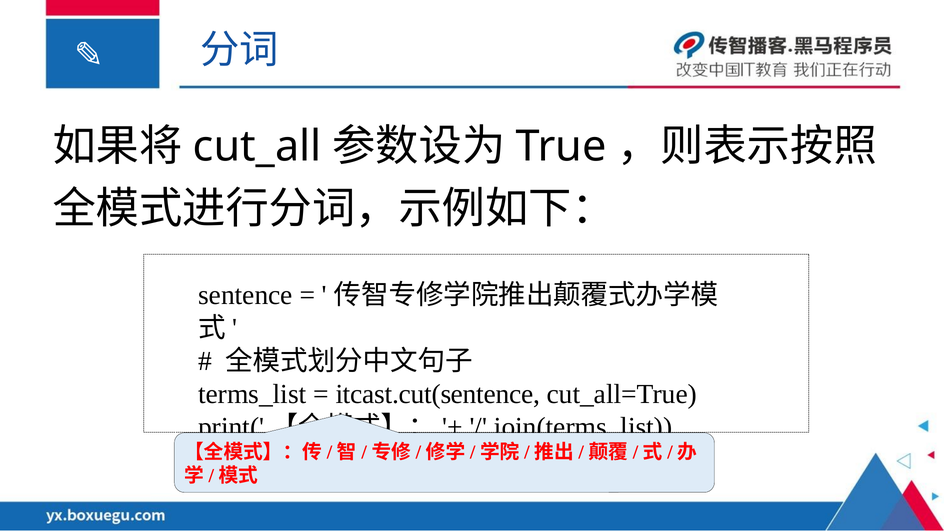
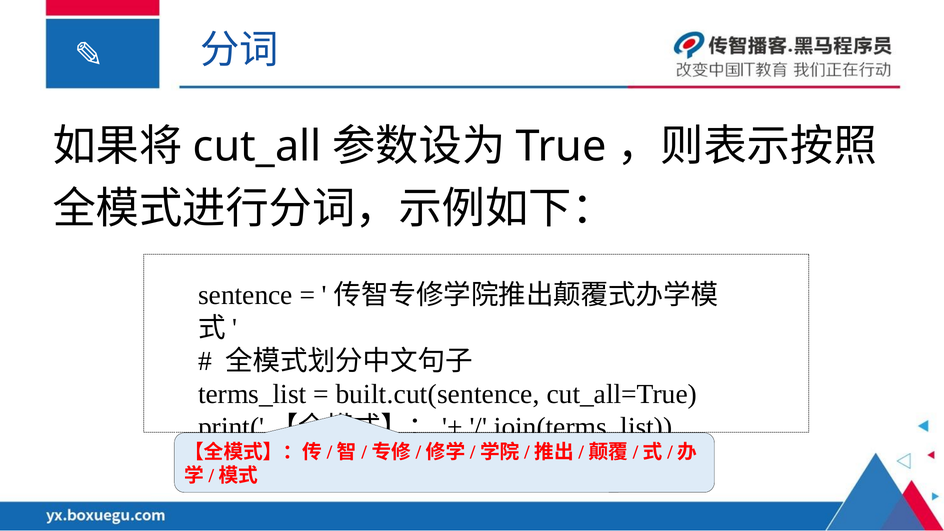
itcast.cut(sentence: itcast.cut(sentence -> built.cut(sentence (438, 394)
